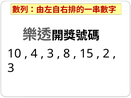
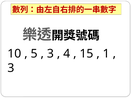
4: 4 -> 5 (34, 54)
8: 8 -> 4 (67, 54)
2: 2 -> 1 (106, 54)
